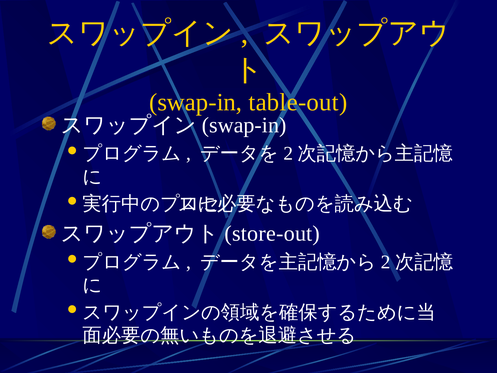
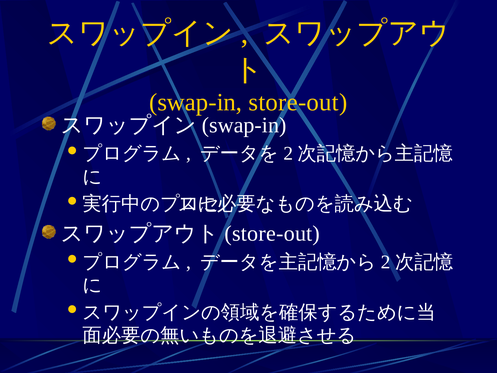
swap-in table-out: table-out -> store-out (298, 102)
